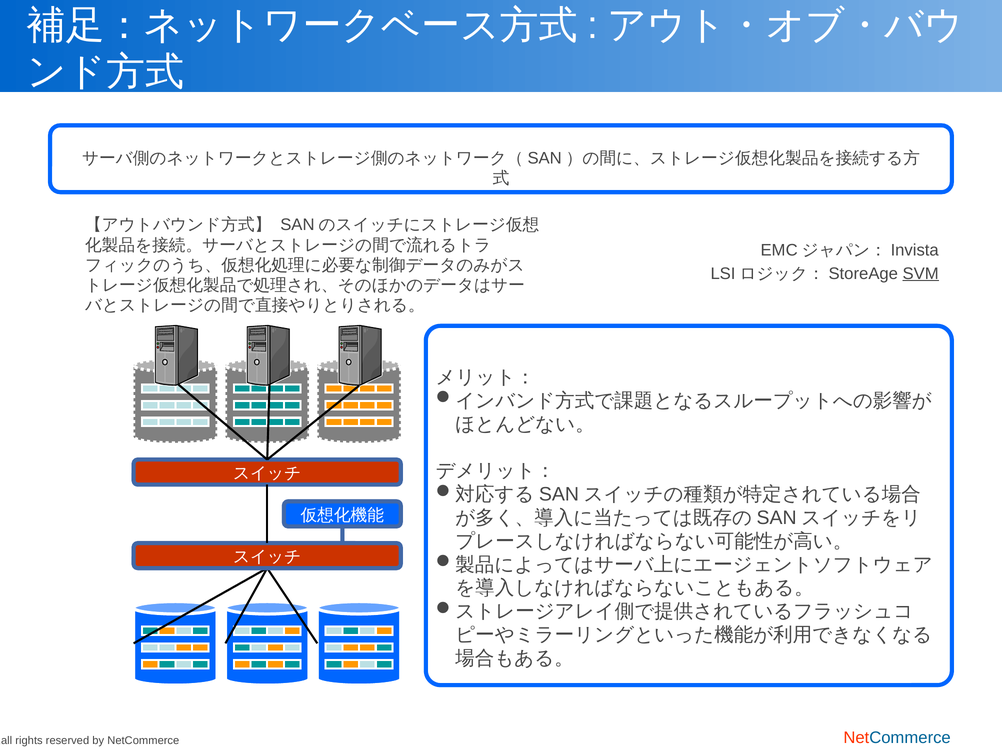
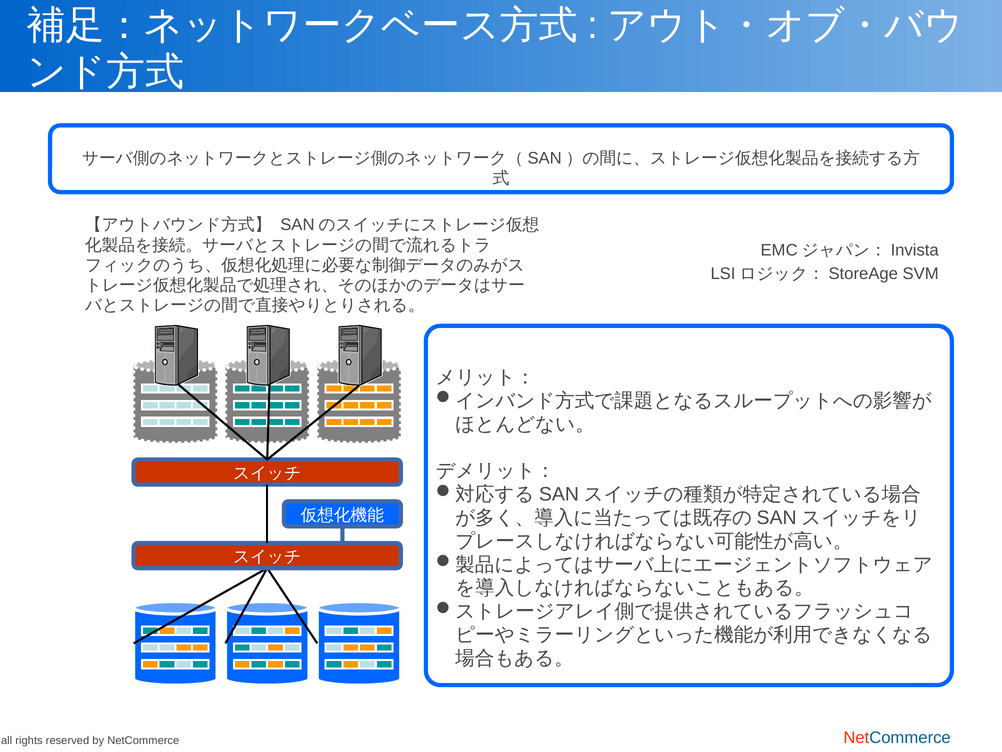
SVM underline: present -> none (921, 273)
